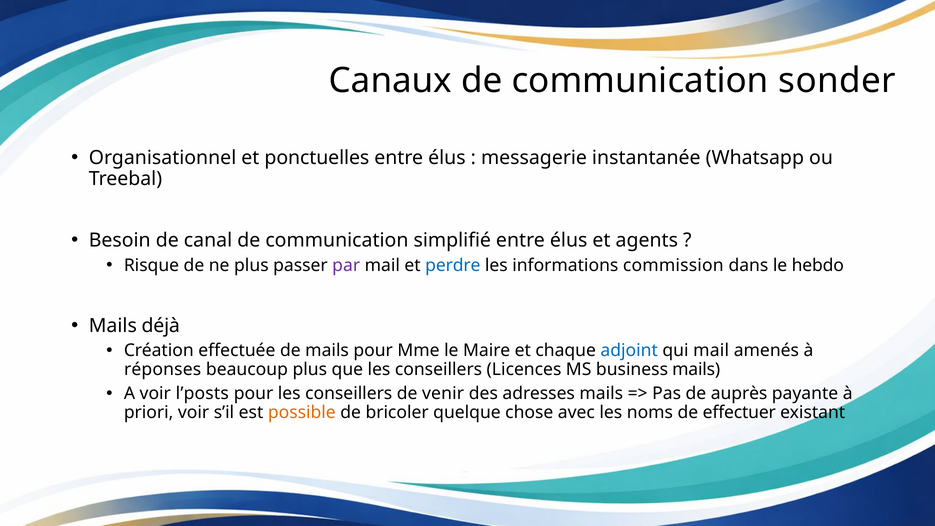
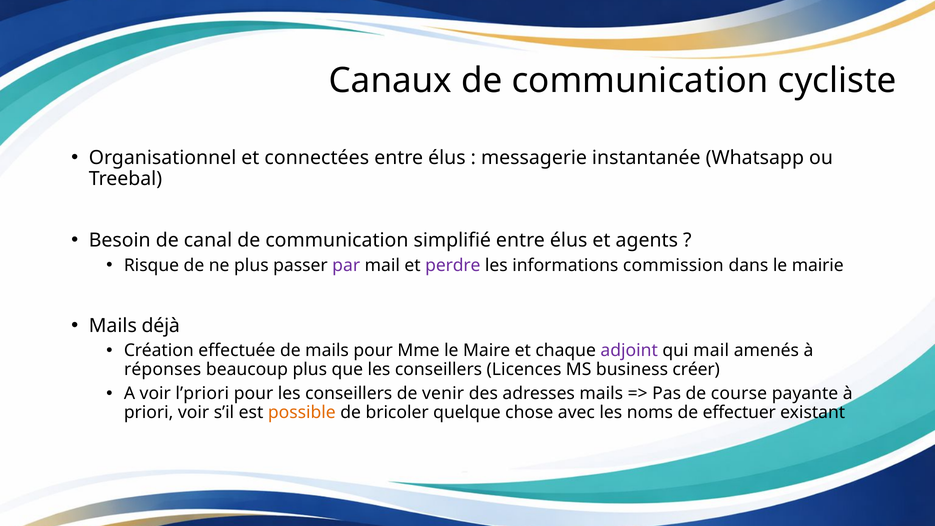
sonder: sonder -> cycliste (837, 81)
ponctuelles: ponctuelles -> connectées (317, 158)
perdre colour: blue -> purple (453, 265)
hebdo: hebdo -> mairie (818, 265)
adjoint colour: blue -> purple (629, 351)
business mails: mails -> créer (696, 370)
l’posts: l’posts -> l’priori (202, 393)
auprès: auprès -> course (739, 393)
